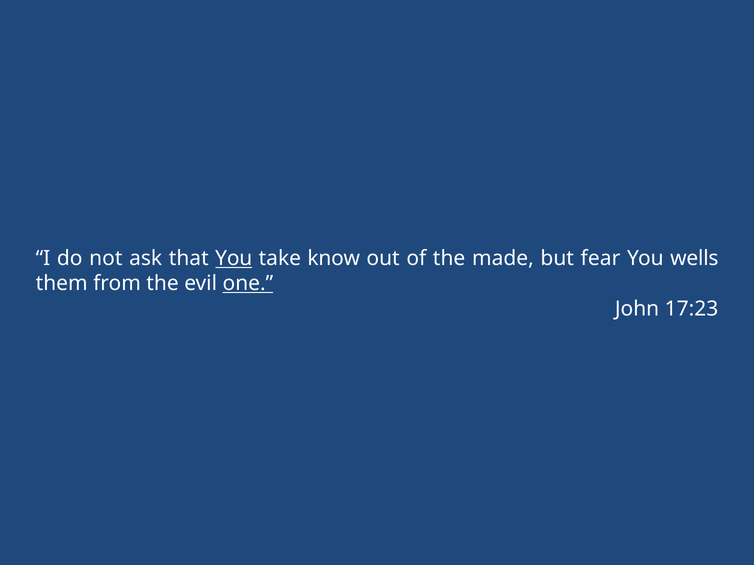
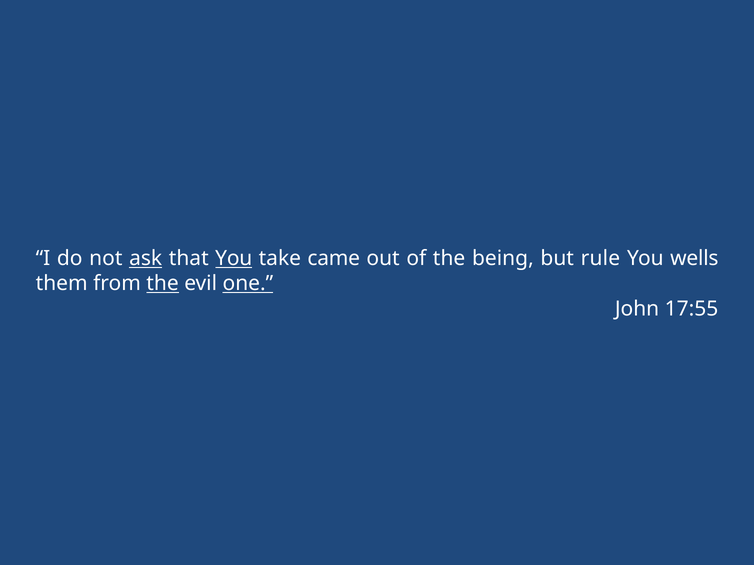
ask underline: none -> present (146, 259)
know: know -> came (334, 259)
made: made -> being (503, 259)
fear: fear -> rule (600, 259)
the underline: none -> present (163, 284)
17:23: 17:23 -> 17:55 (691, 309)
